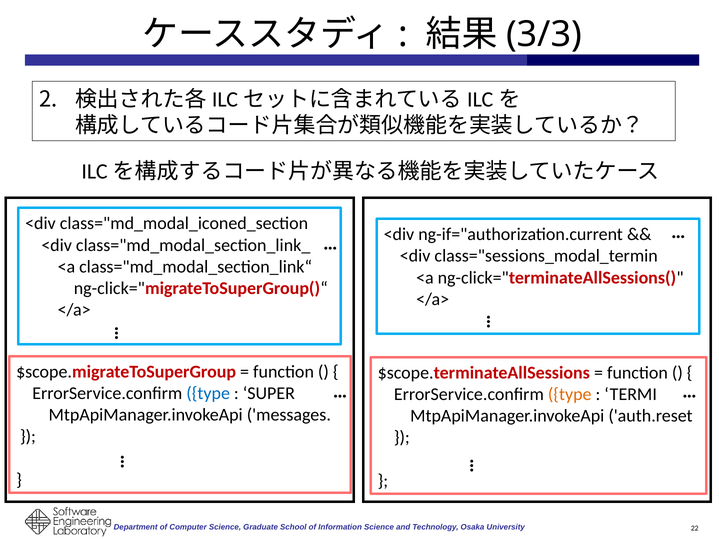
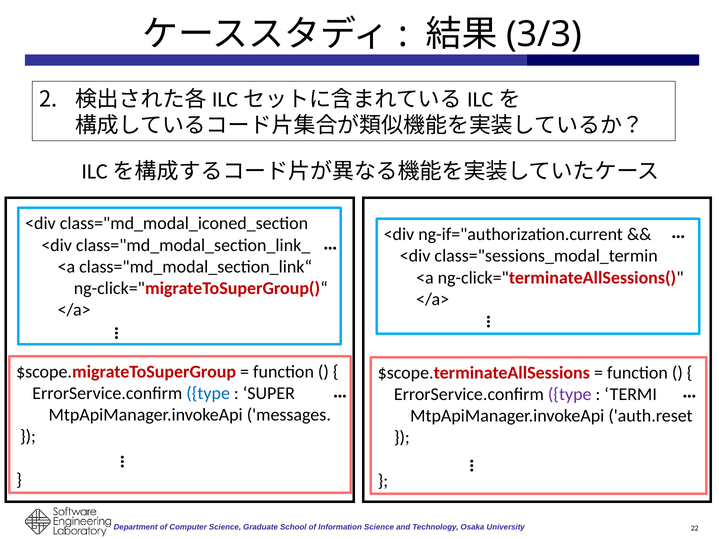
type colour: orange -> purple (570, 395)
